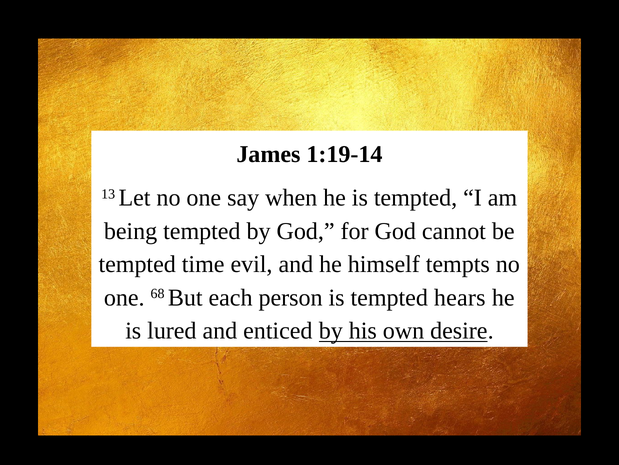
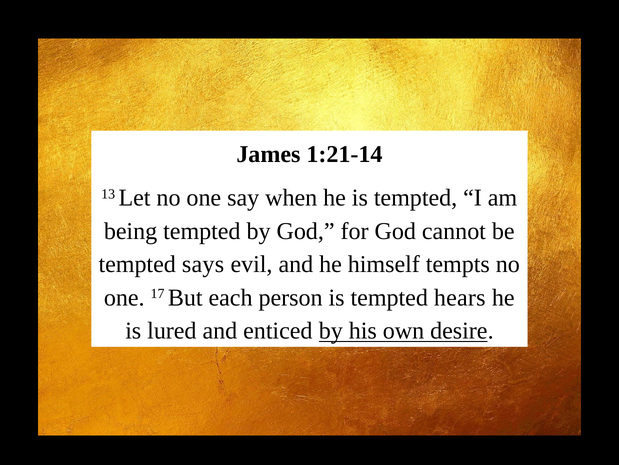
1:19-14: 1:19-14 -> 1:21-14 (344, 154)
time: time -> says (203, 264)
68: 68 -> 17 (158, 293)
